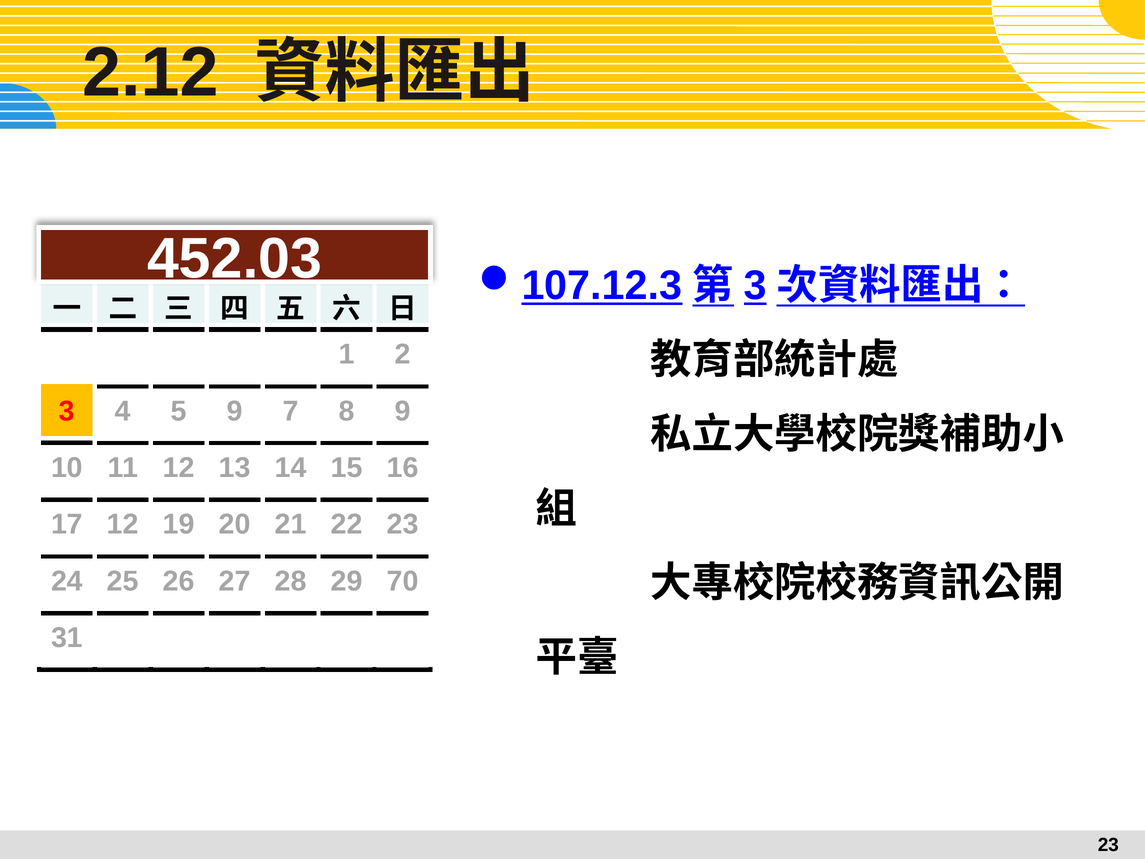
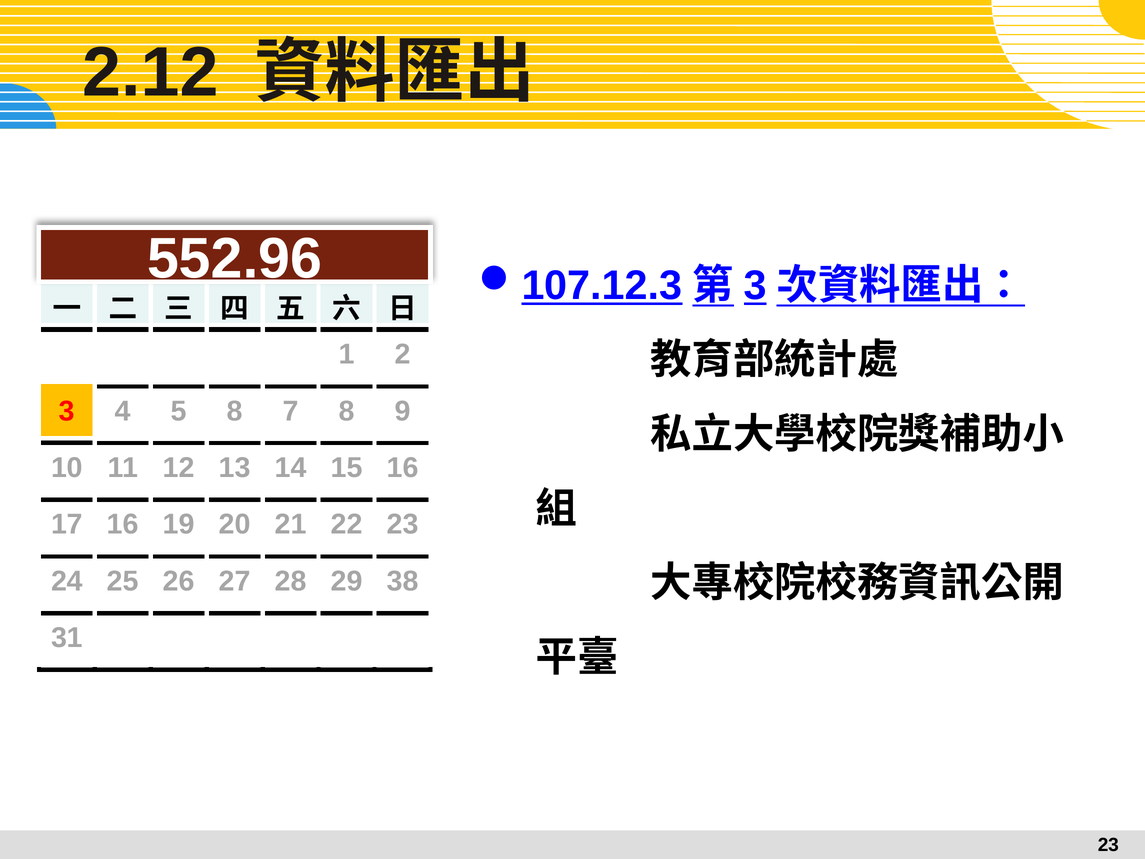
452.03: 452.03 -> 552.96 (235, 259)
5 9: 9 -> 8 (235, 411)
17 12: 12 -> 16 (123, 524)
70: 70 -> 38 (403, 581)
